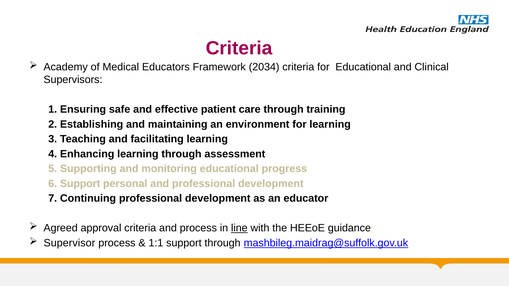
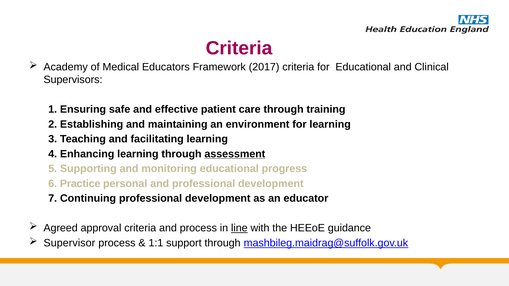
2034: 2034 -> 2017 (264, 67)
assessment underline: none -> present (235, 154)
6 Support: Support -> Practice (80, 184)
